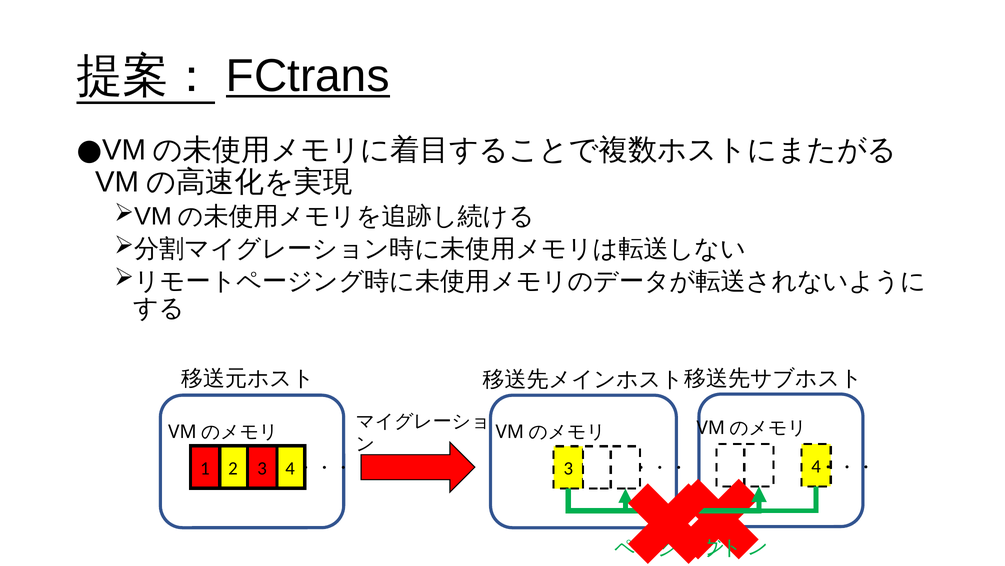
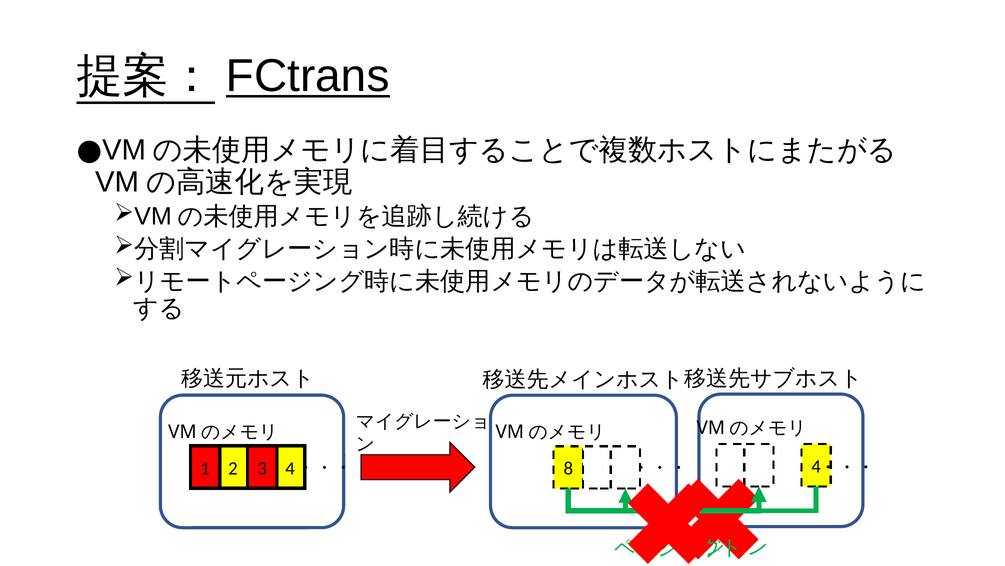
2 4 3: 3 -> 8 (568, 468)
